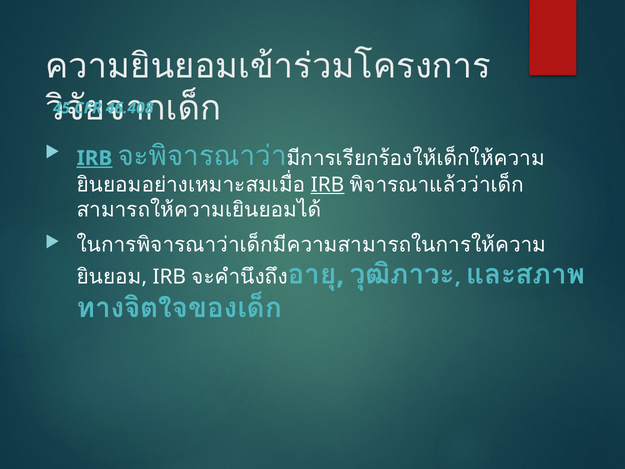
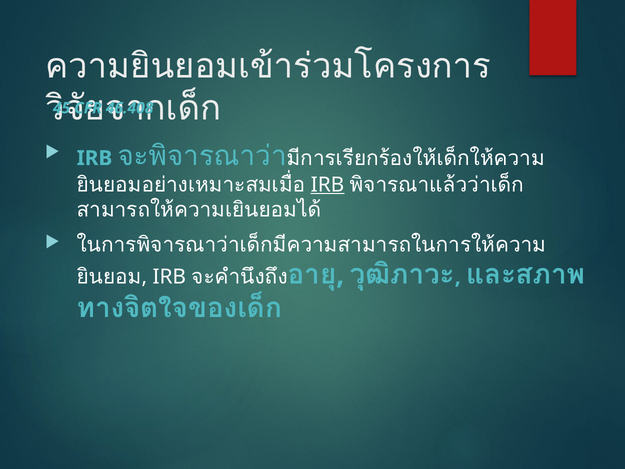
IRB underline: present -> none (94, 158)
